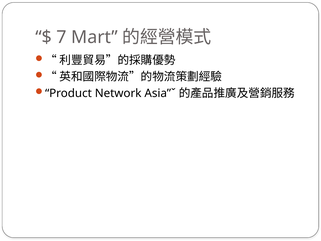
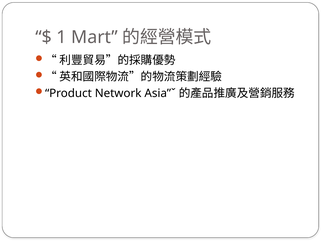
7: 7 -> 1 (62, 37)
